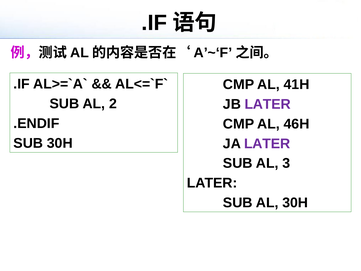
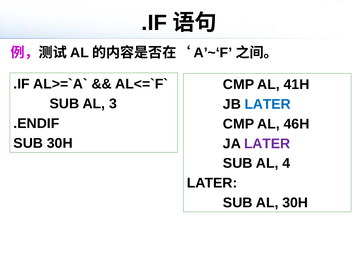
2: 2 -> 3 (113, 104)
LATER colour: purple -> blue (268, 104)
3: 3 -> 4 (286, 163)
